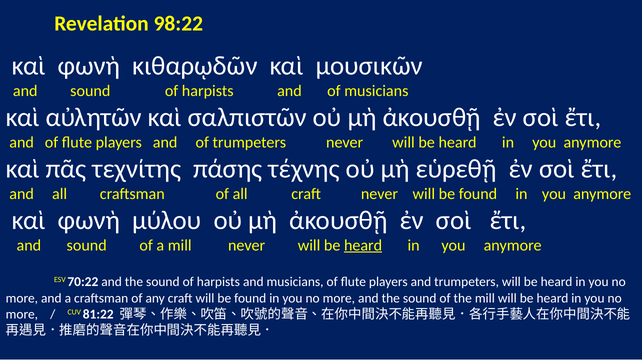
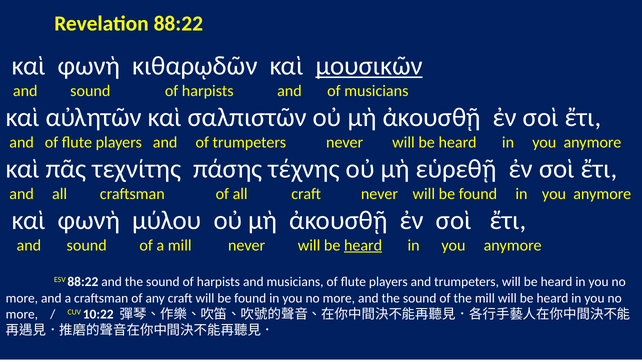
Revelation 98:22: 98:22 -> 88:22 (178, 24)
μουσικῶν underline: none -> present (369, 66)
ESV 70:22: 70:22 -> 88:22 (83, 282)
81:22: 81:22 -> 10:22 (98, 314)
